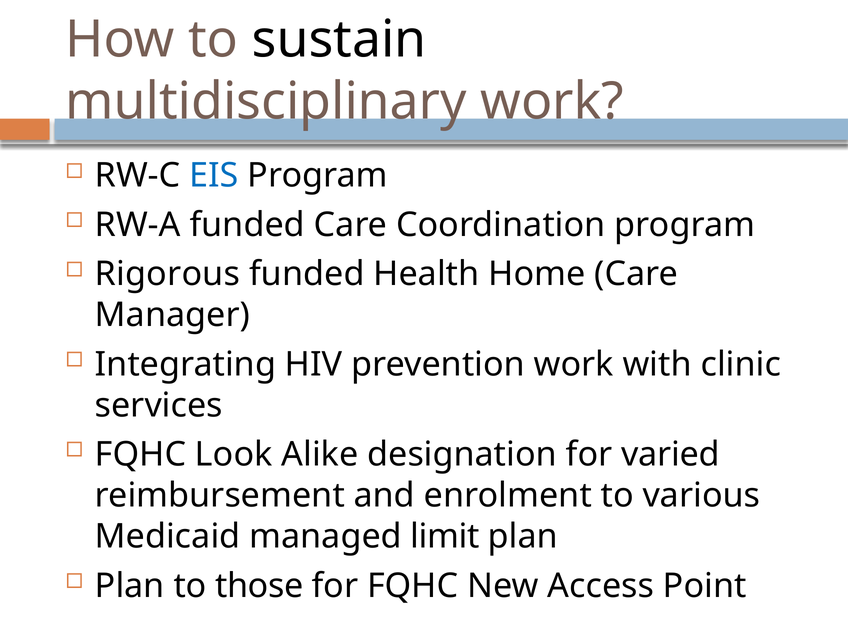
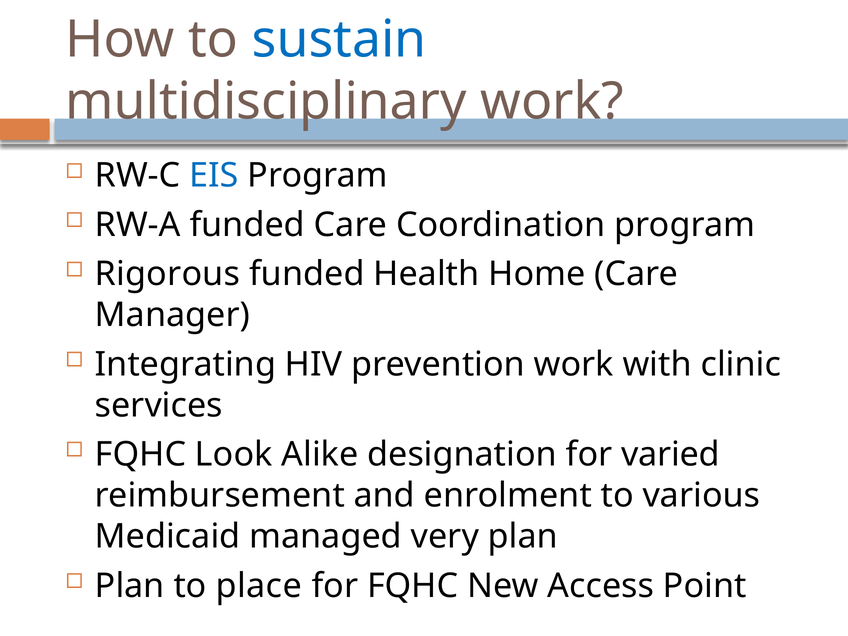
sustain colour: black -> blue (339, 40)
limit: limit -> very (445, 536)
those: those -> place (259, 586)
